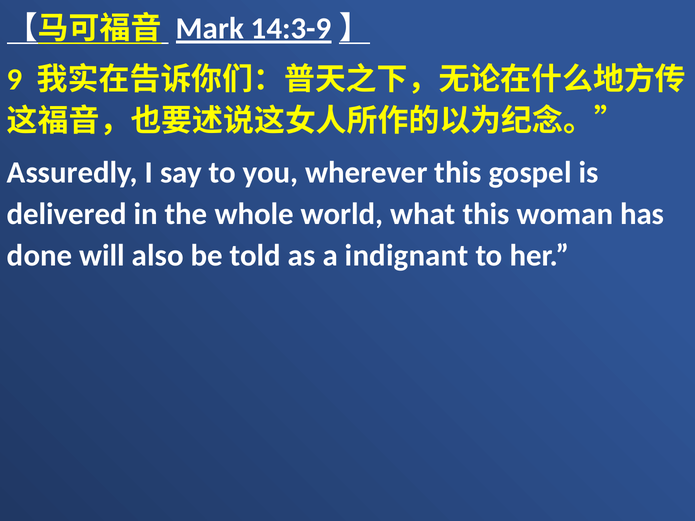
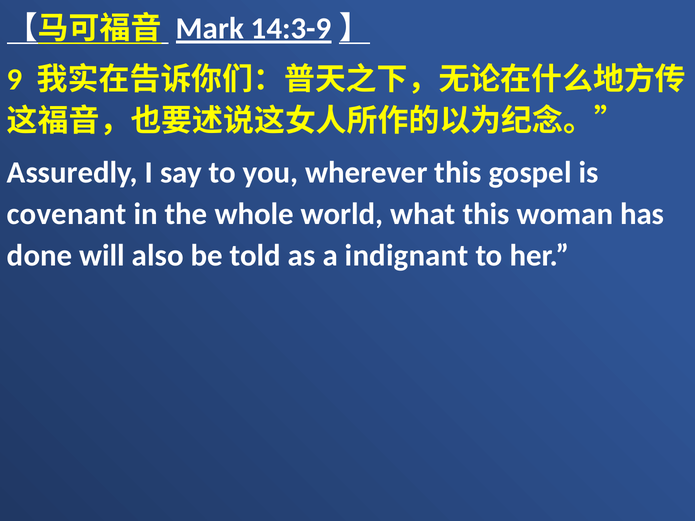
delivered: delivered -> covenant (67, 214)
